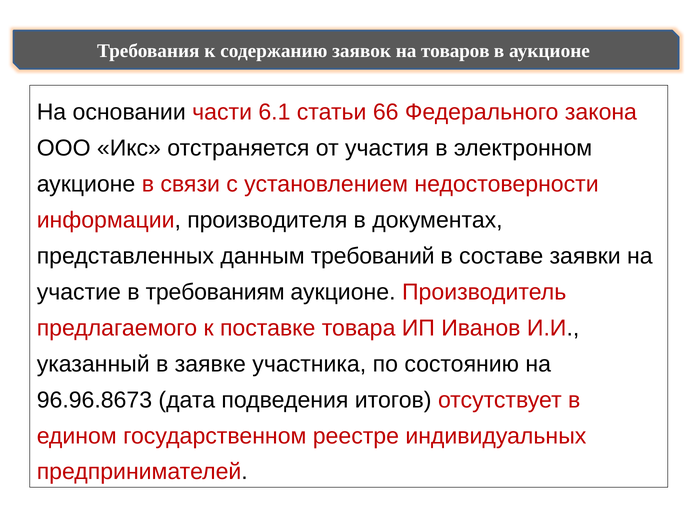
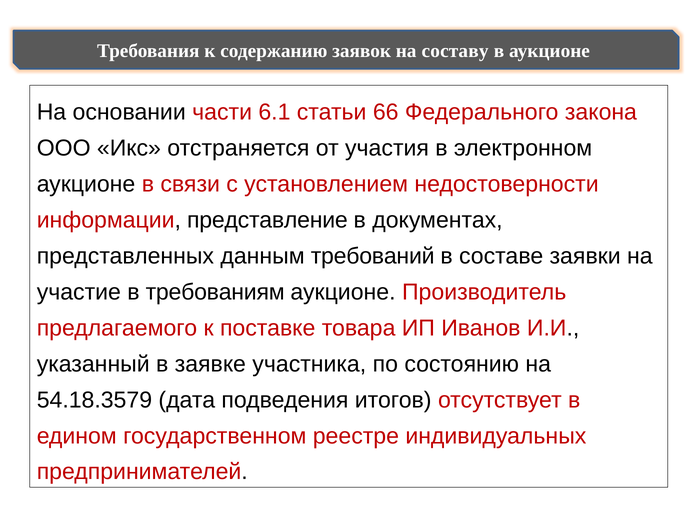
товаров: товаров -> составу (455, 51)
производителя: производителя -> представление (267, 220)
96.96.8673: 96.96.8673 -> 54.18.3579 (94, 400)
